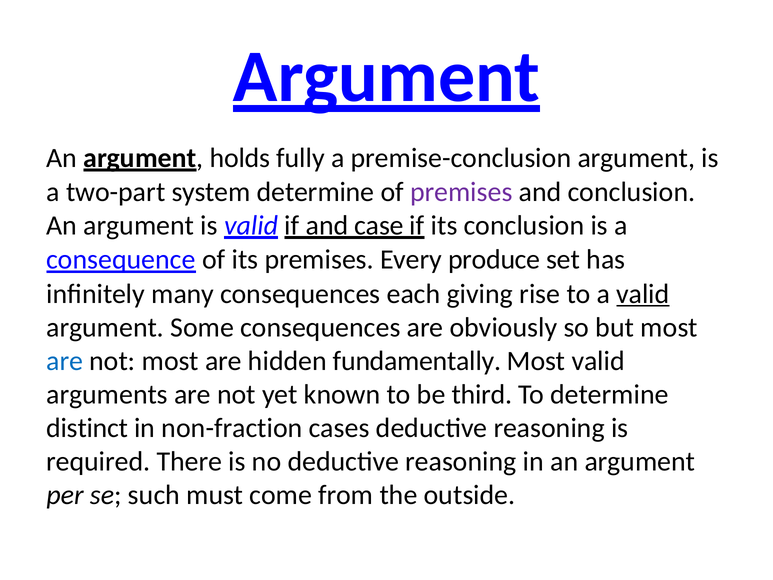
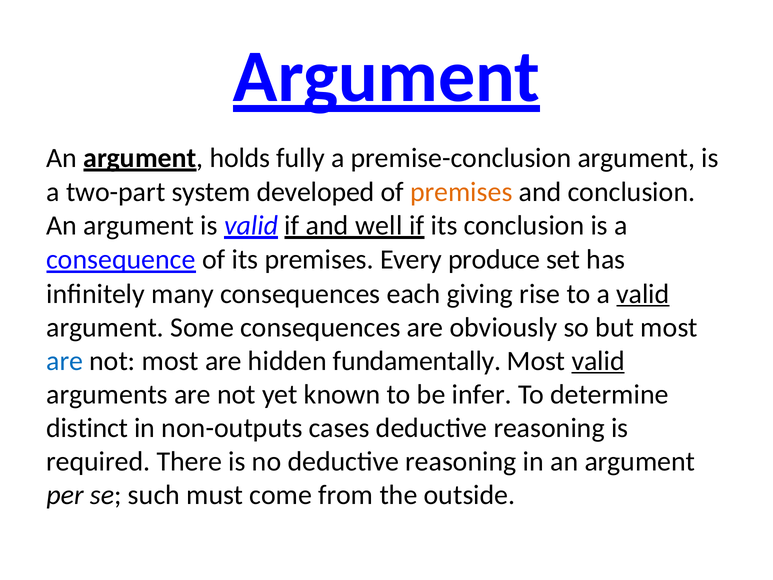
system determine: determine -> developed (316, 192)
premises colour: purple -> orange (461, 192)
case: case -> well (379, 225)
valid underline: none -> present (598, 361)
third: third -> infer (482, 394)
non-fraction: non-fraction -> non-outputs (232, 428)
